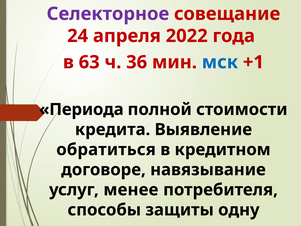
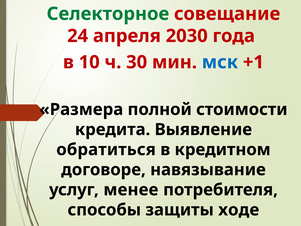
Селекторное colour: purple -> green (108, 14)
2022: 2022 -> 2030 (187, 36)
63: 63 -> 10 (89, 62)
36: 36 -> 30 (137, 62)
Периода: Периода -> Размера (81, 109)
одну: одну -> ходе (239, 210)
